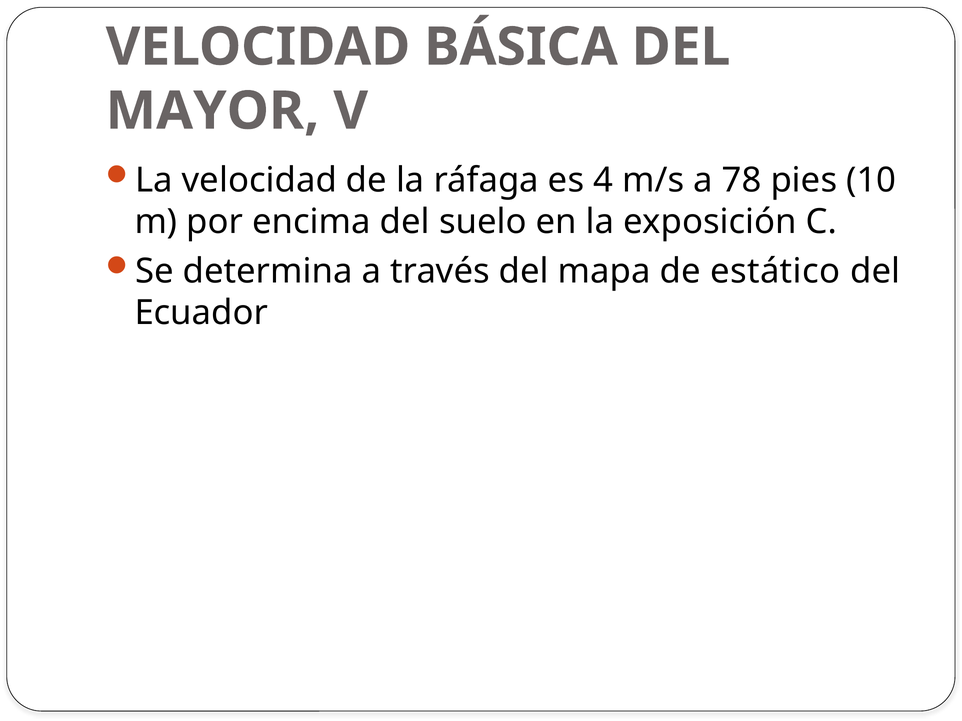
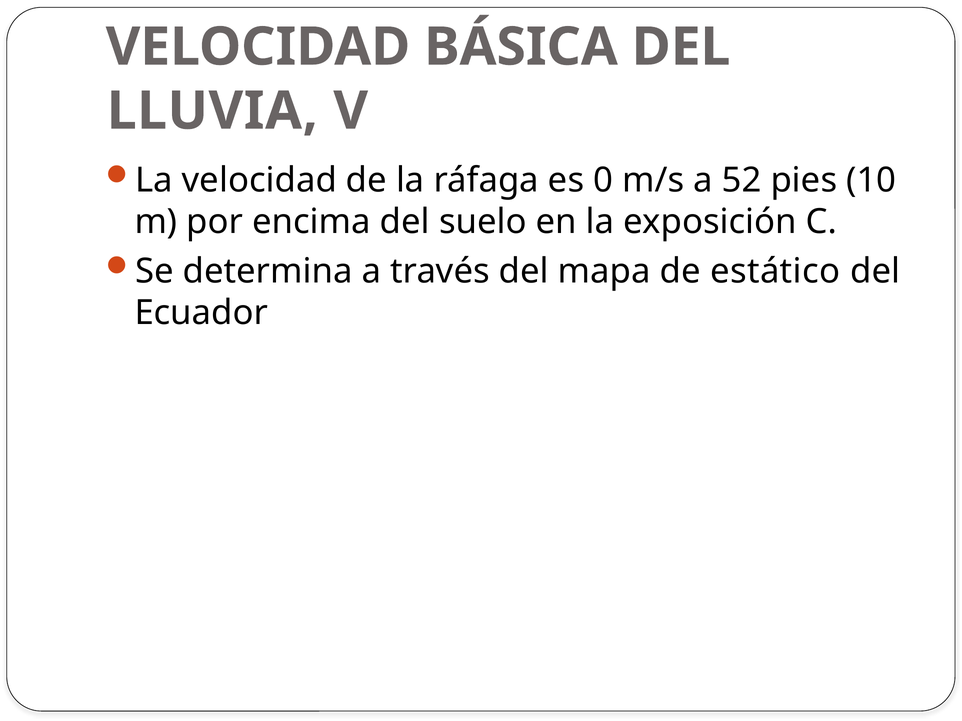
MAYOR: MAYOR -> LLUVIA (212, 111)
4: 4 -> 0 (603, 180)
78: 78 -> 52 (742, 180)
